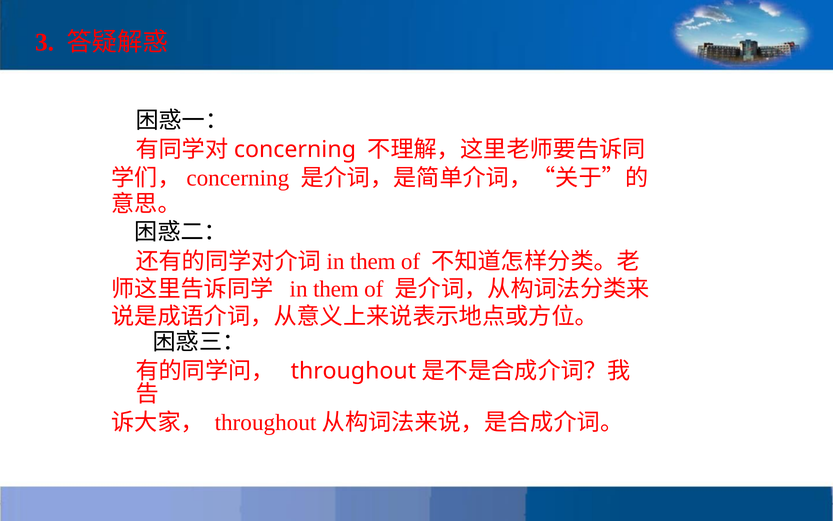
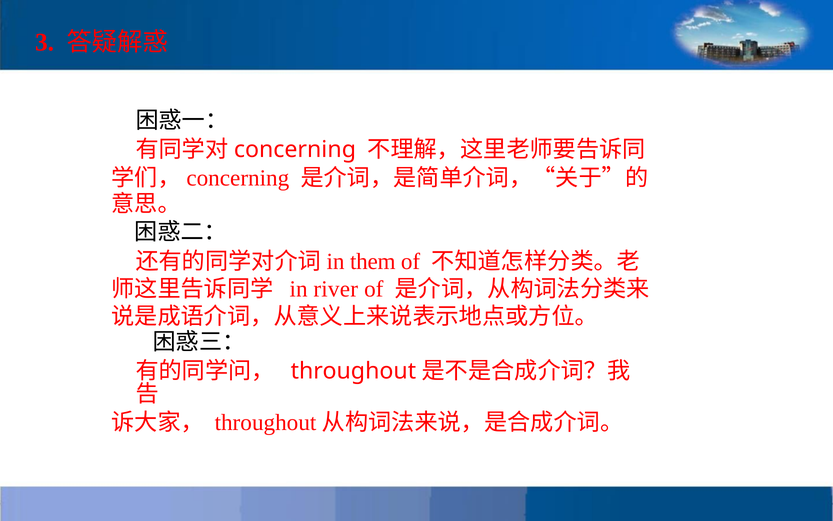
in them: them -> river (336, 289)
